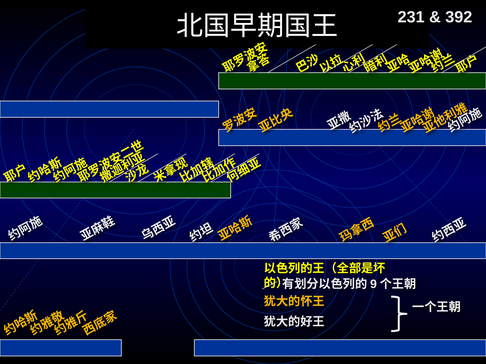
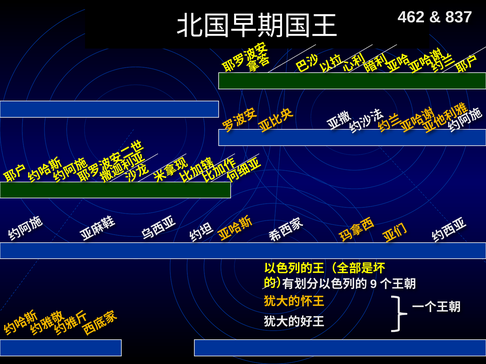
231: 231 -> 462 (411, 17)
392: 392 -> 837 (459, 17)
